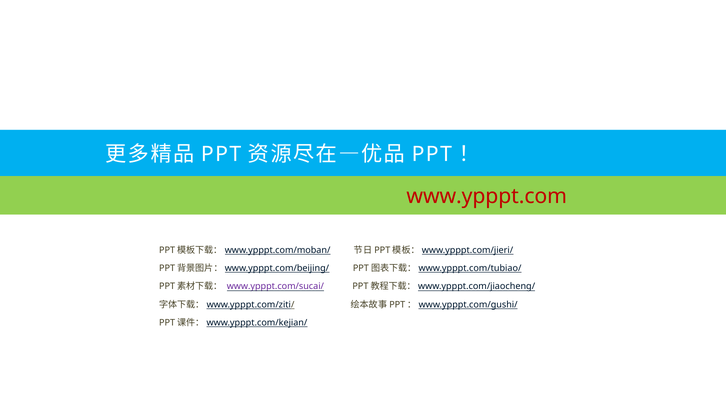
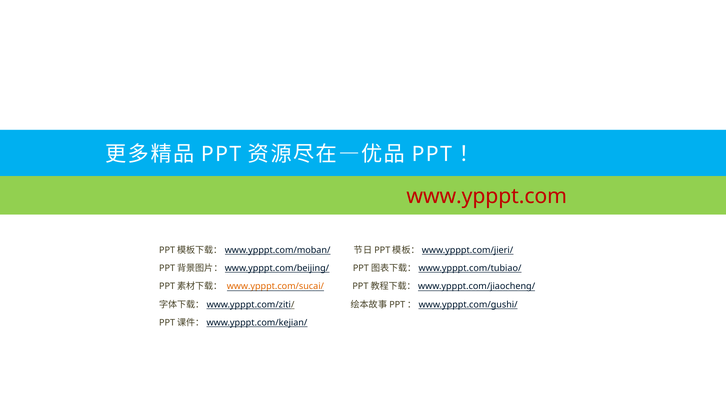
www.ypppt.com/sucai/ colour: purple -> orange (275, 287)
